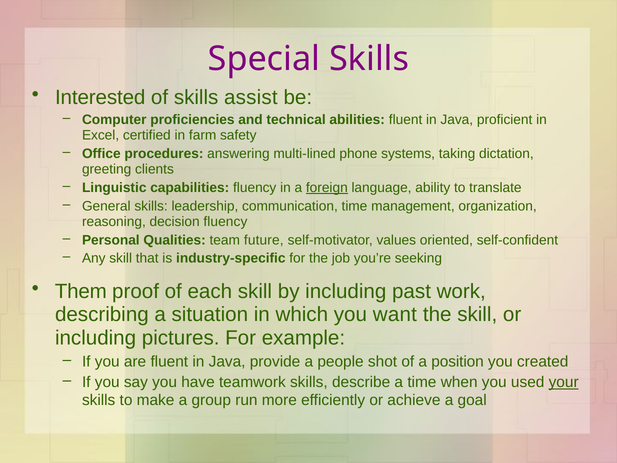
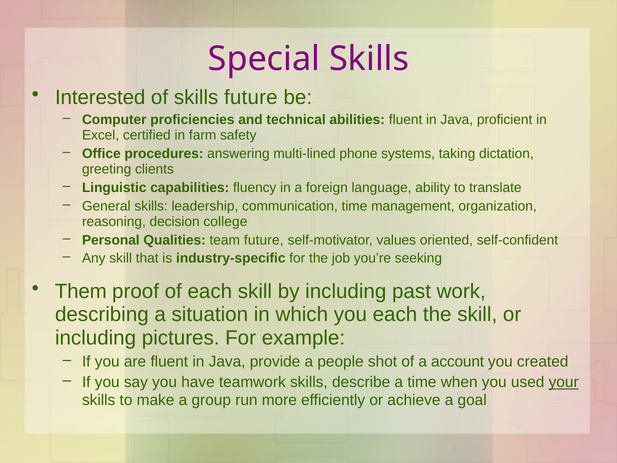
skills assist: assist -> future (251, 97)
foreign underline: present -> none (327, 188)
decision fluency: fluency -> college (225, 221)
you want: want -> each (395, 315)
position: position -> account (458, 361)
